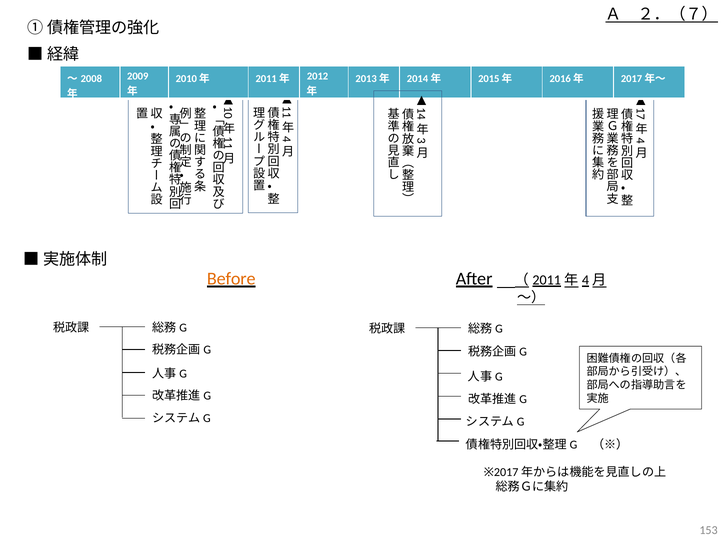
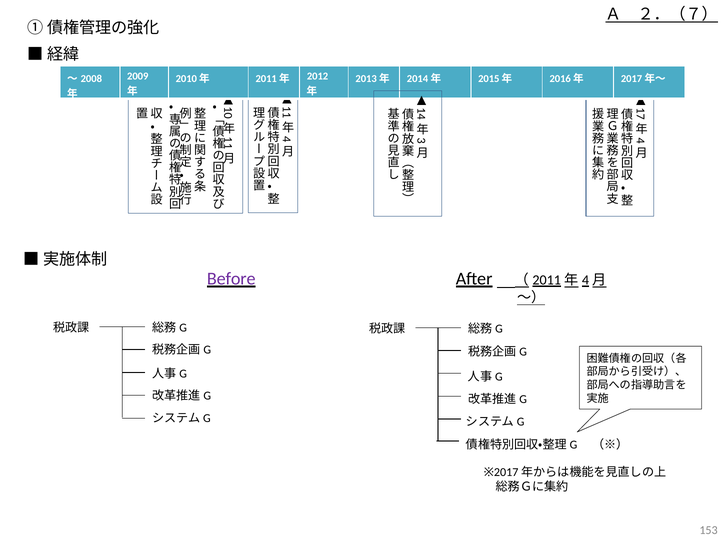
Before colour: orange -> purple (231, 279)
